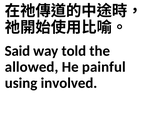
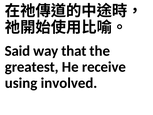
told: told -> that (74, 51)
allowed: allowed -> greatest (32, 67)
painful: painful -> receive (104, 67)
